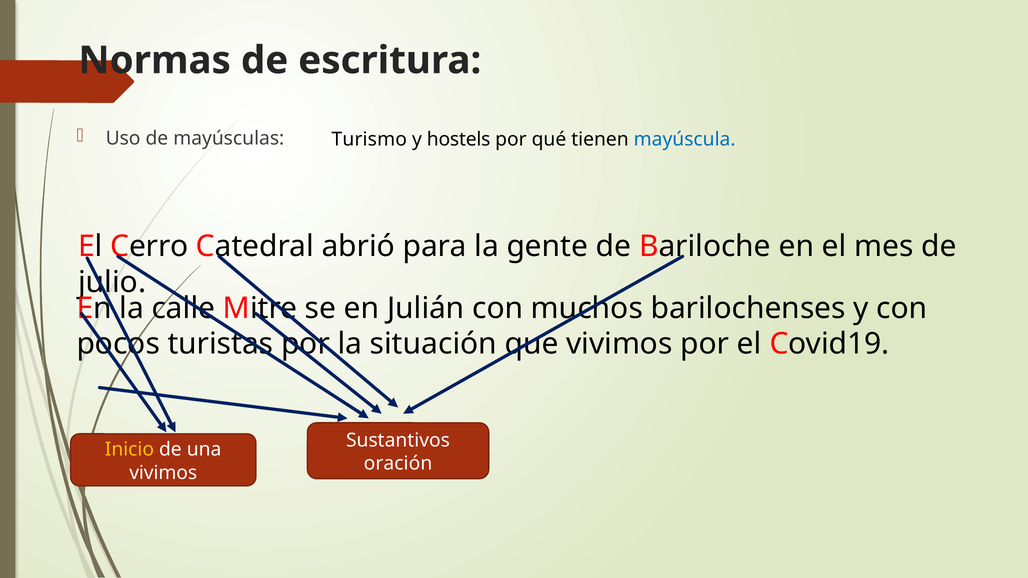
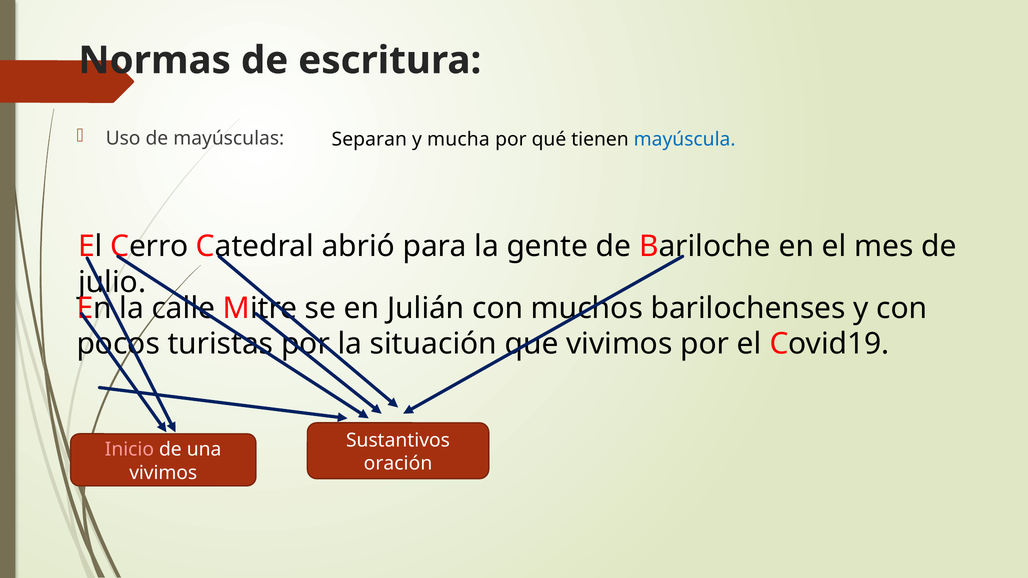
Turismo: Turismo -> Separan (369, 140)
hostels: hostels -> mucha (458, 140)
Inicio colour: yellow -> pink (129, 450)
